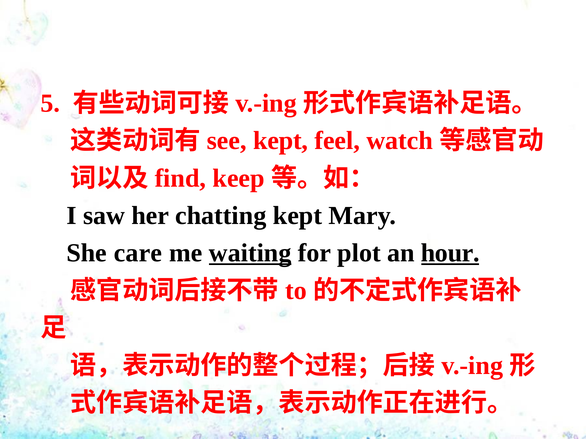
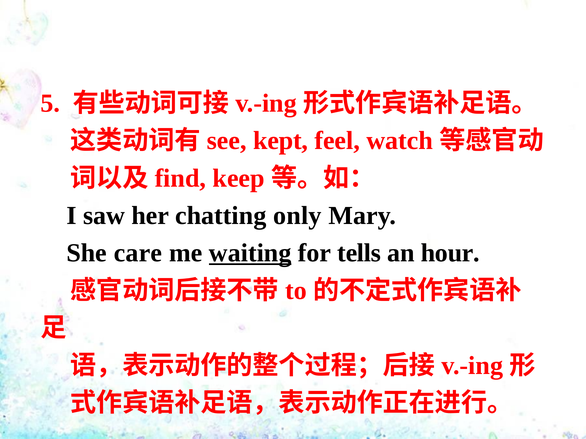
chatting kept: kept -> only (297, 216)
plot: plot -> tells (359, 253)
hour underline: present -> none (450, 253)
